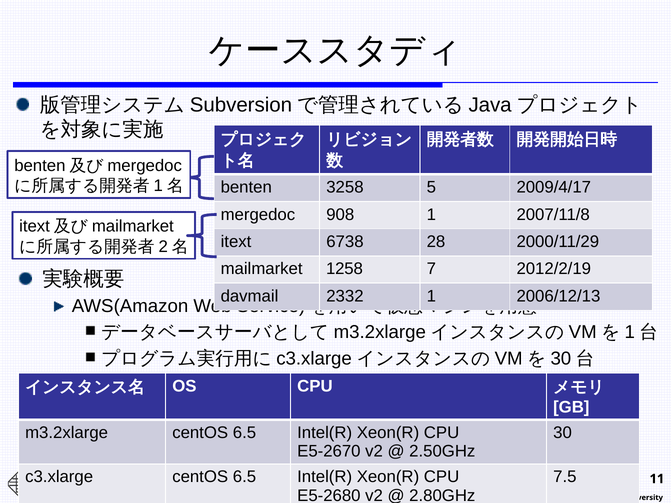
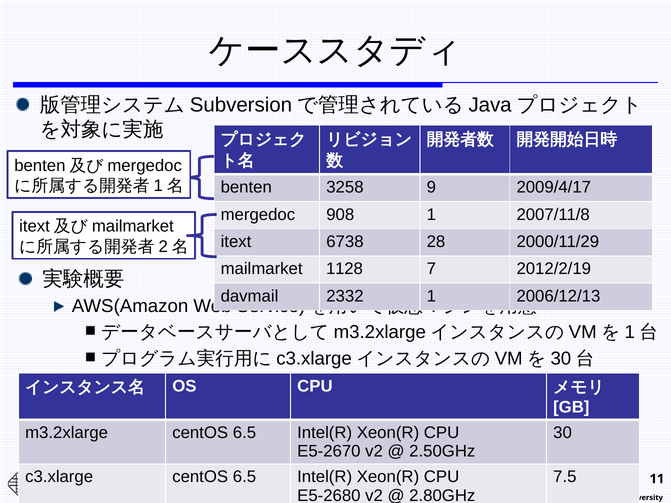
5: 5 -> 9 (431, 187)
1258: 1258 -> 1128 (344, 269)
